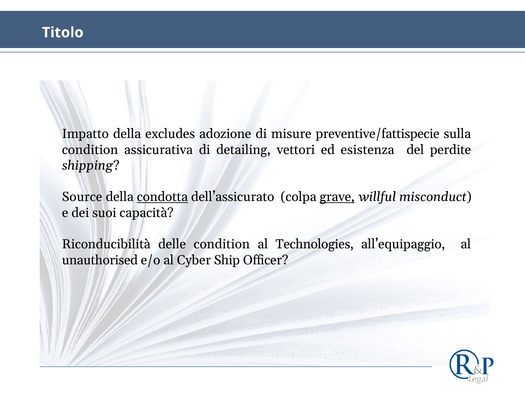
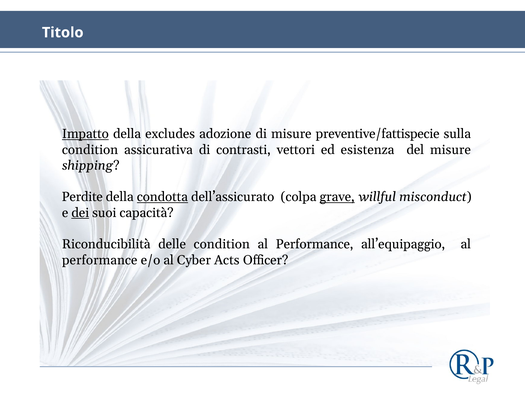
Impatto underline: none -> present (85, 134)
detailing: detailing -> contrasti (243, 150)
del perdite: perdite -> misure (450, 150)
Source: Source -> Perdite (82, 197)
dei underline: none -> present (80, 213)
Technologies: Technologies -> Performance (315, 244)
unauthorised: unauthorised -> performance (100, 260)
Ship: Ship -> Acts (227, 260)
